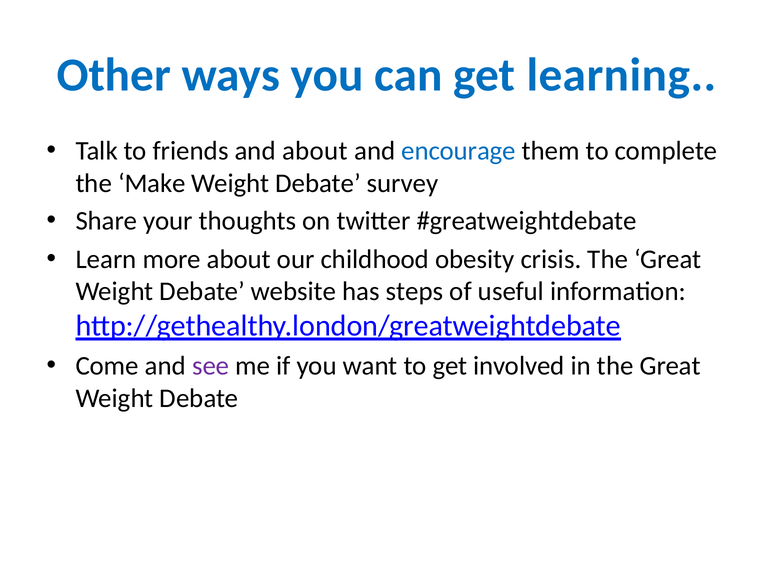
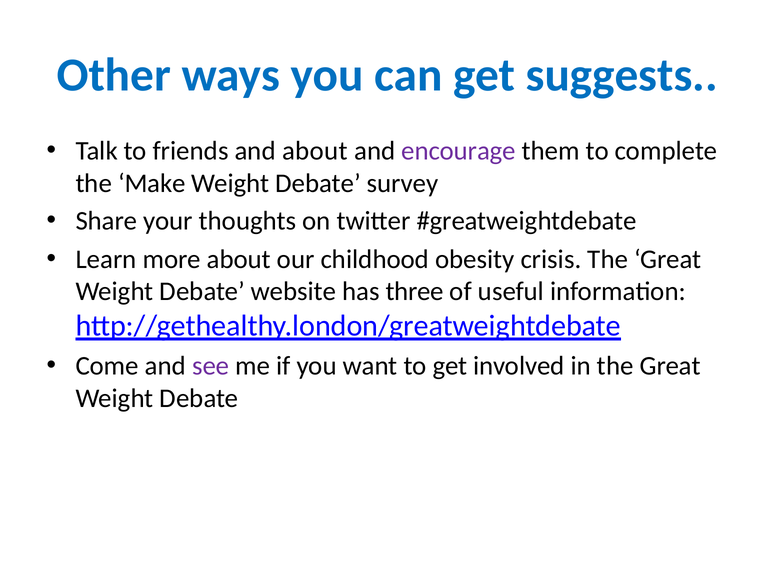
learning: learning -> suggests (622, 75)
encourage colour: blue -> purple (459, 151)
steps: steps -> three (415, 292)
